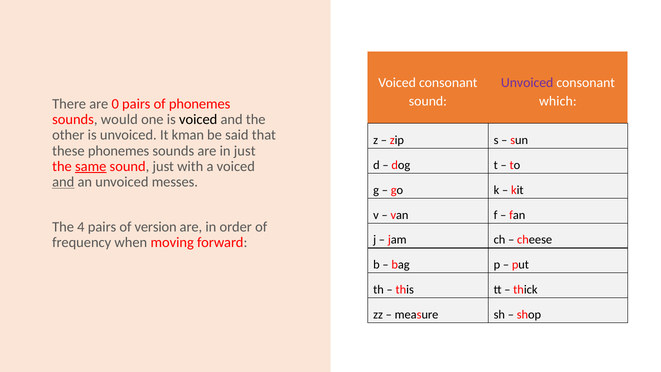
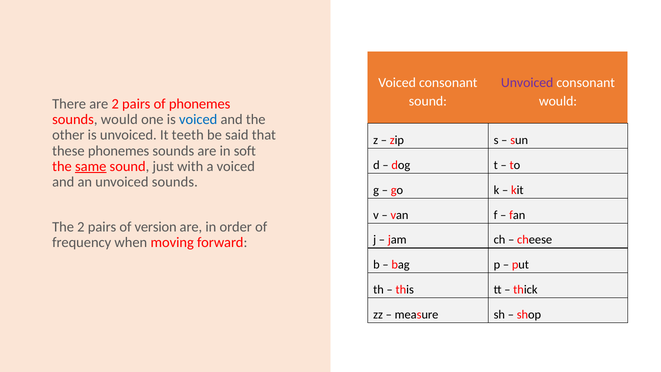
which: which -> would (558, 101)
are 0: 0 -> 2 (115, 104)
voiced colour: black -> blue (198, 119)
kman: kman -> teeth (188, 135)
in just: just -> soft (245, 151)
and underline: present -> none (63, 182)
unvoiced messes: messes -> sounds (175, 182)
The 4: 4 -> 2 (81, 227)
